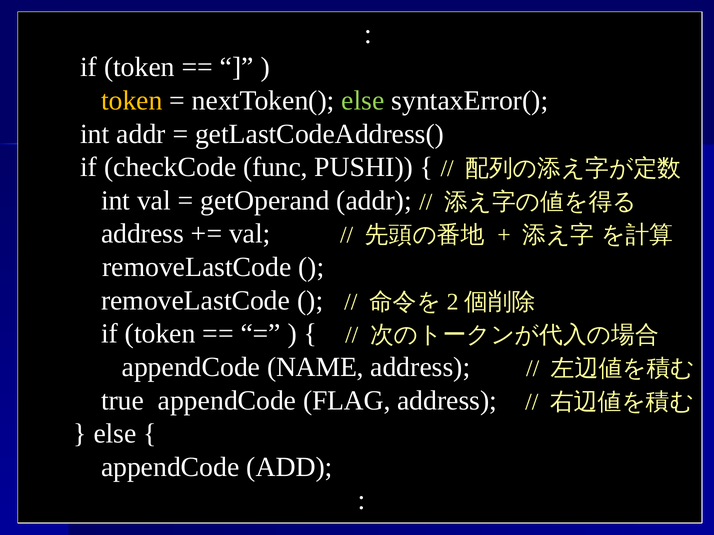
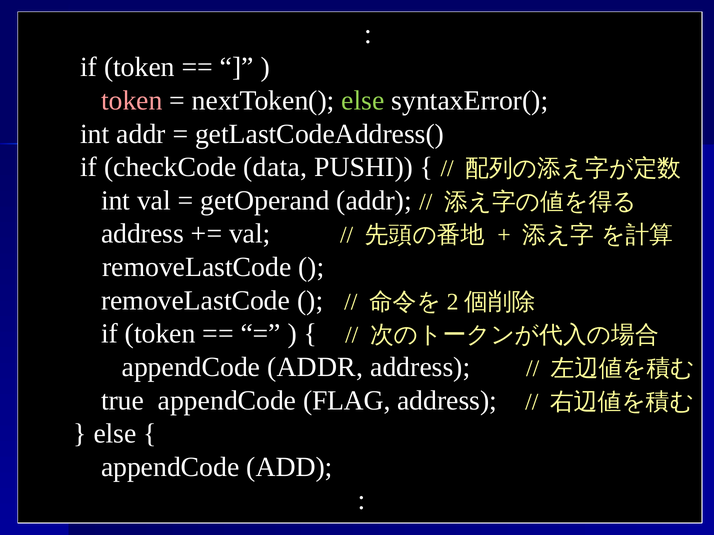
token colour: yellow -> pink (132, 101)
func: func -> data (275, 167)
appendCode NAME: NAME -> ADDR (315, 367)
